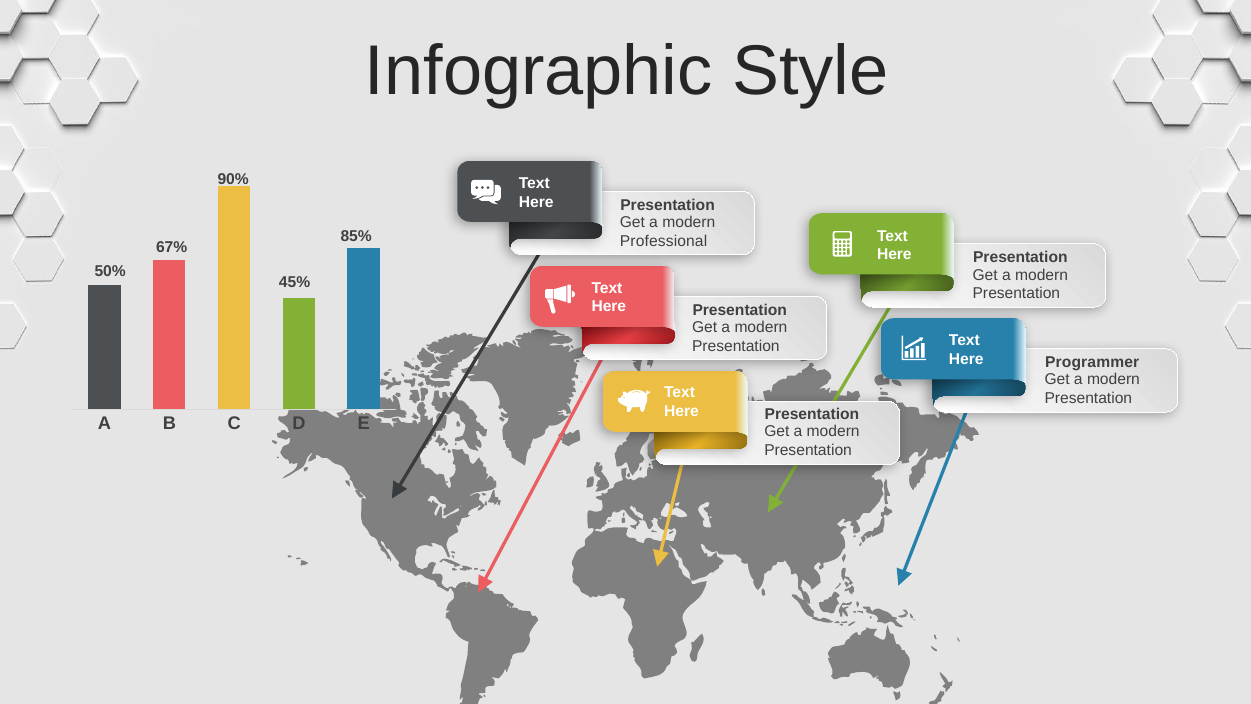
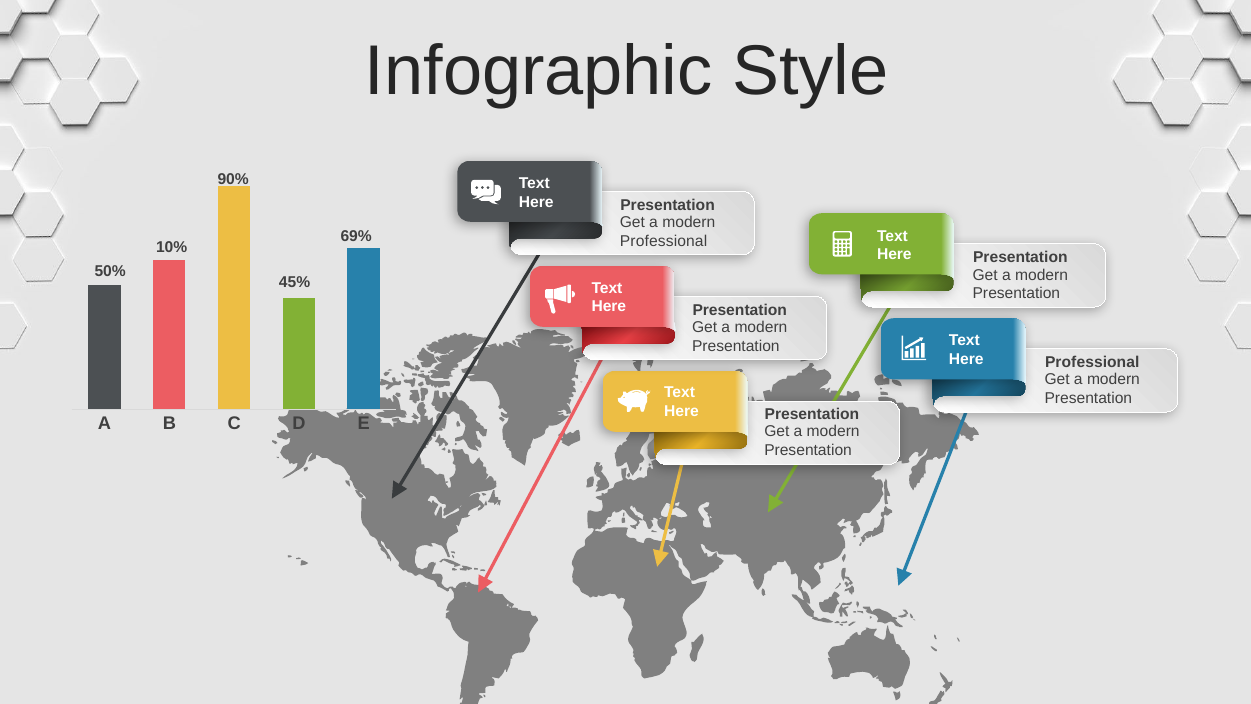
85%: 85% -> 69% (356, 236)
67%: 67% -> 10% (172, 247)
Here Programmer: Programmer -> Professional (1092, 362)
